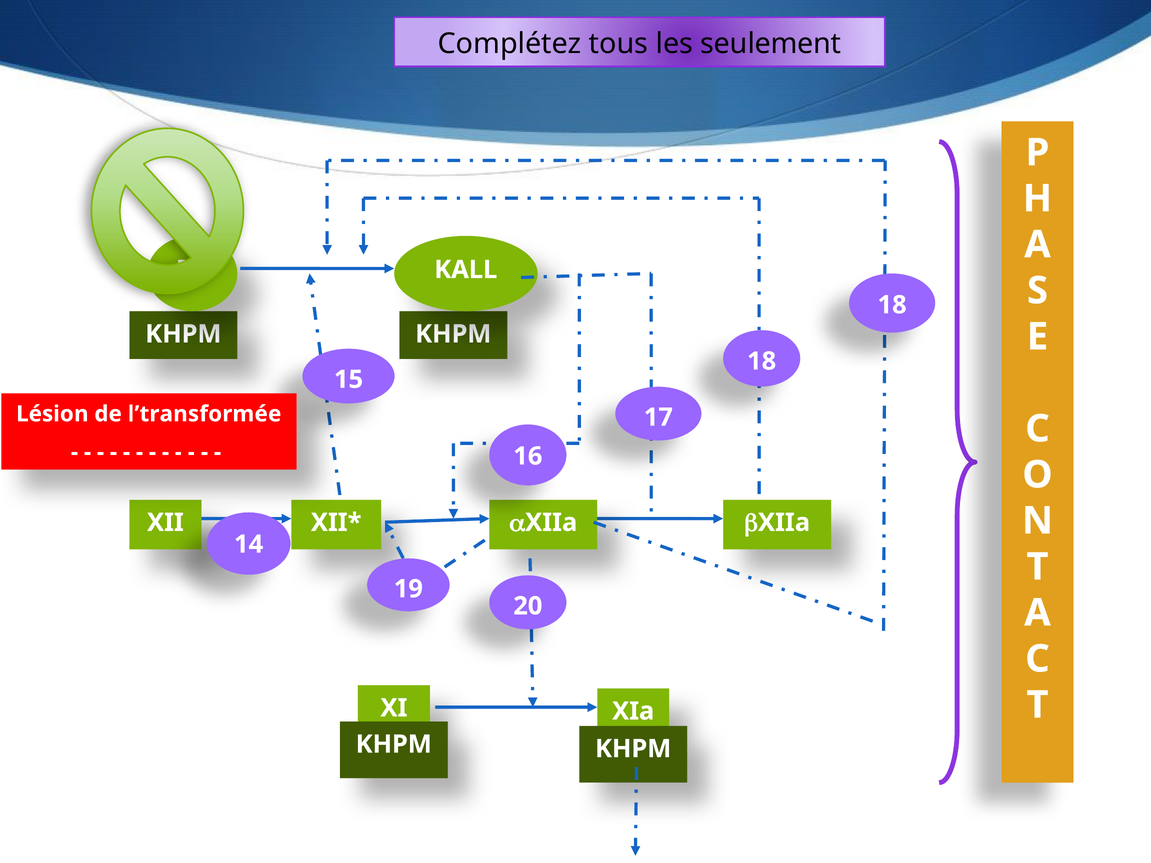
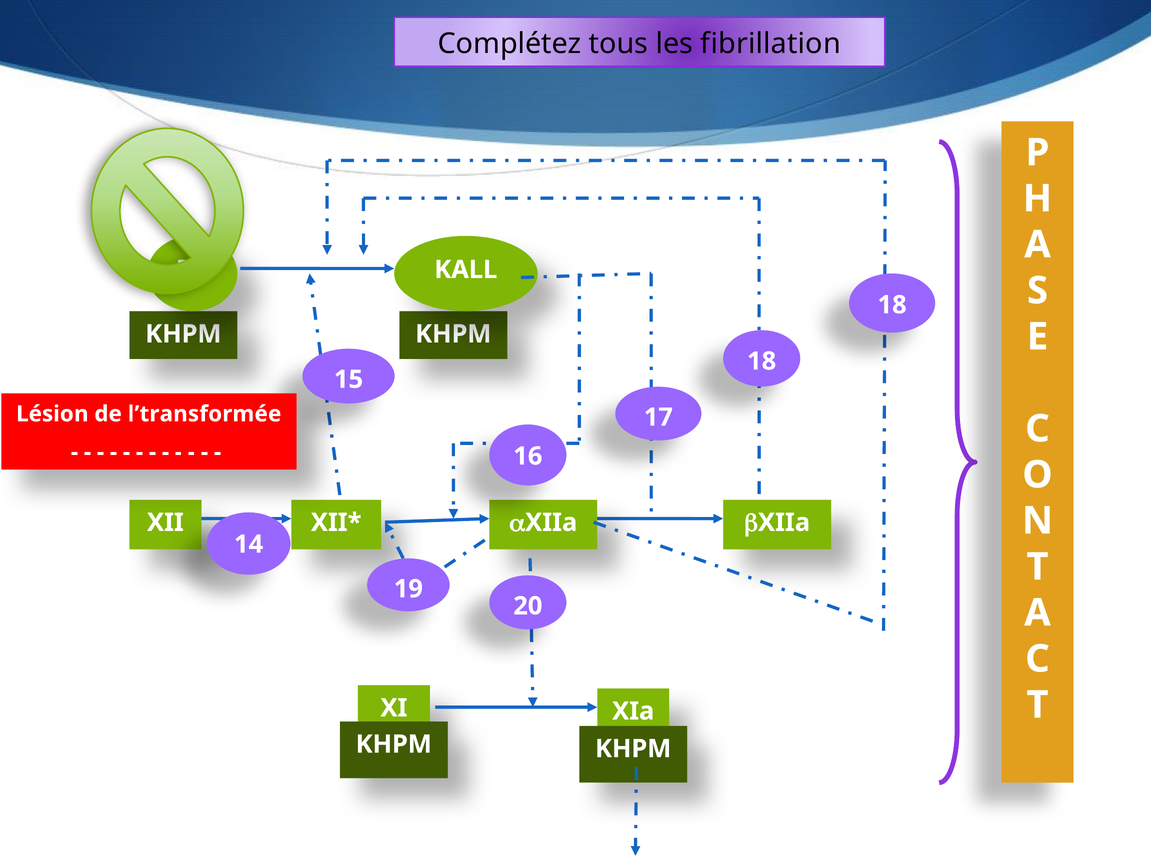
seulement: seulement -> fibrillation (771, 44)
